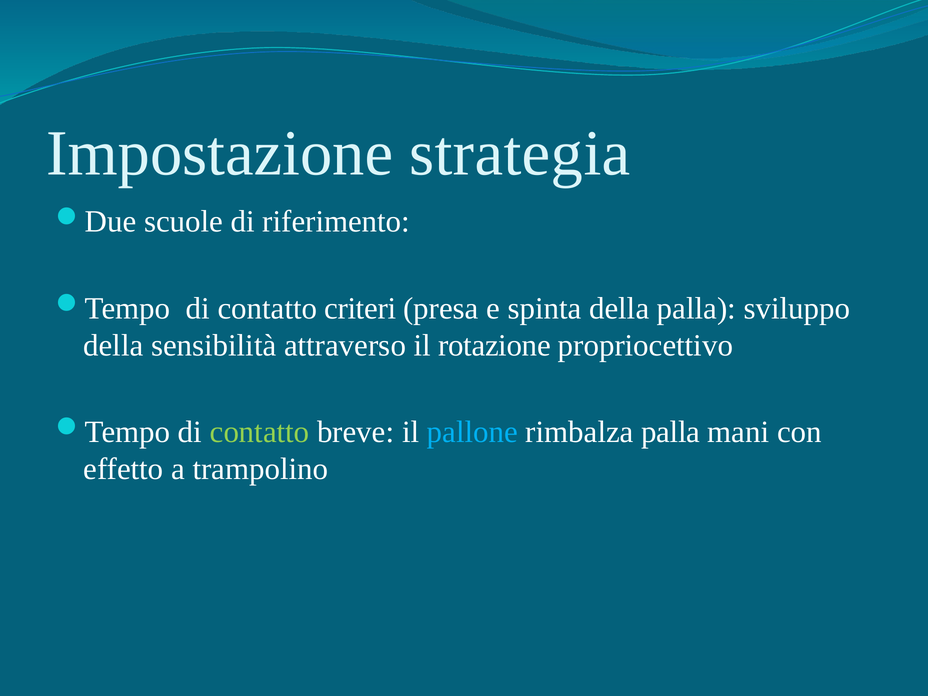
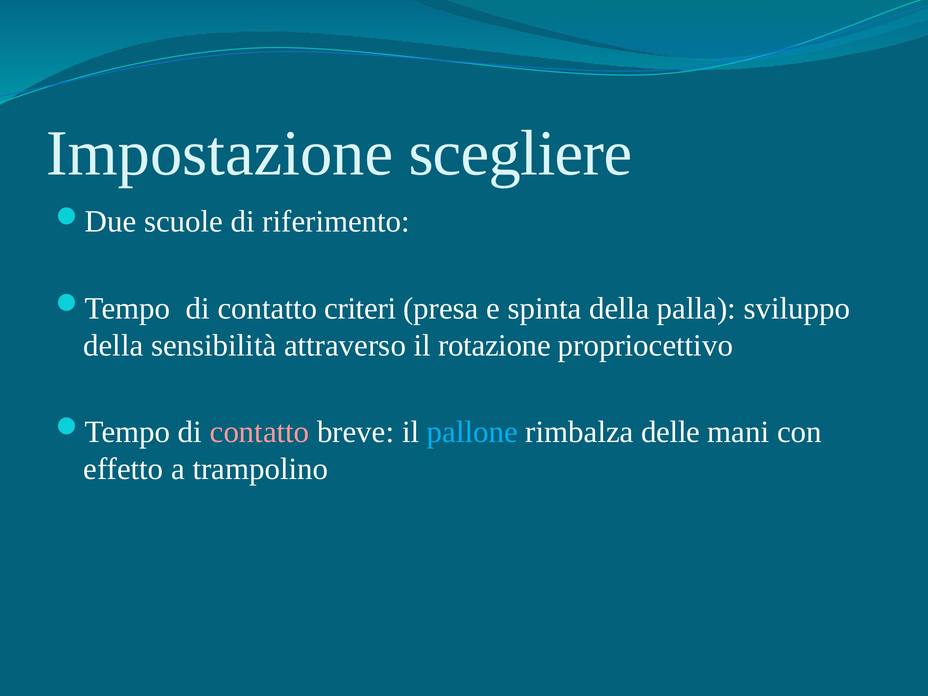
strategia: strategia -> scegliere (520, 153)
contatto colour: light green -> pink (260, 432)
rimbalza palla: palla -> delle (671, 432)
